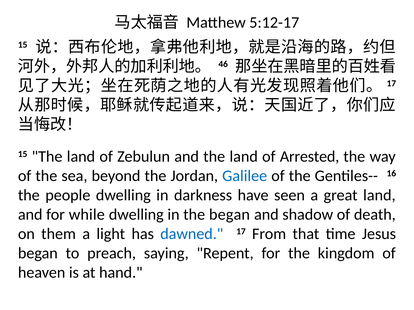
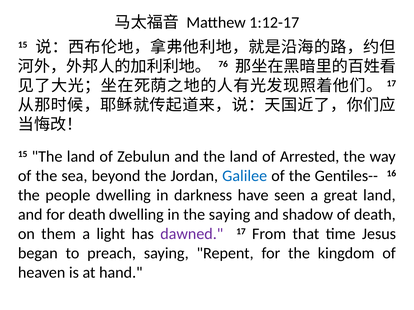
5:12-17: 5:12-17 -> 1:12-17 (274, 22)
46: 46 -> 76 (223, 64)
for while: while -> death (87, 215)
the began: began -> saying (230, 215)
dawned colour: blue -> purple (192, 234)
